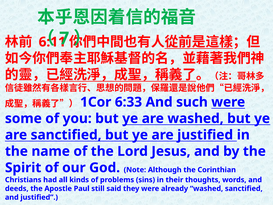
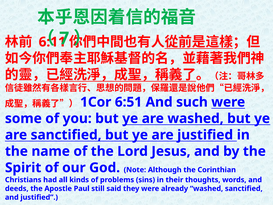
6:33: 6:33 -> 6:51 (128, 102)
